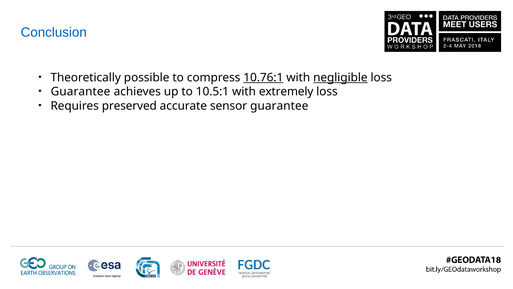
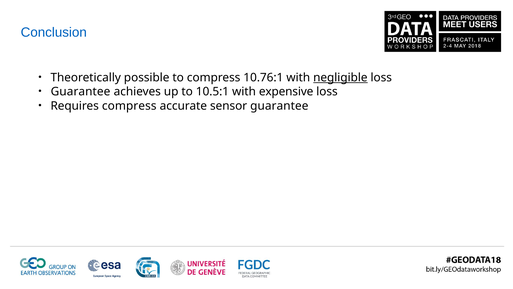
10.76:1 underline: present -> none (263, 77)
extremely: extremely -> expensive (286, 92)
Requires preserved: preserved -> compress (129, 106)
